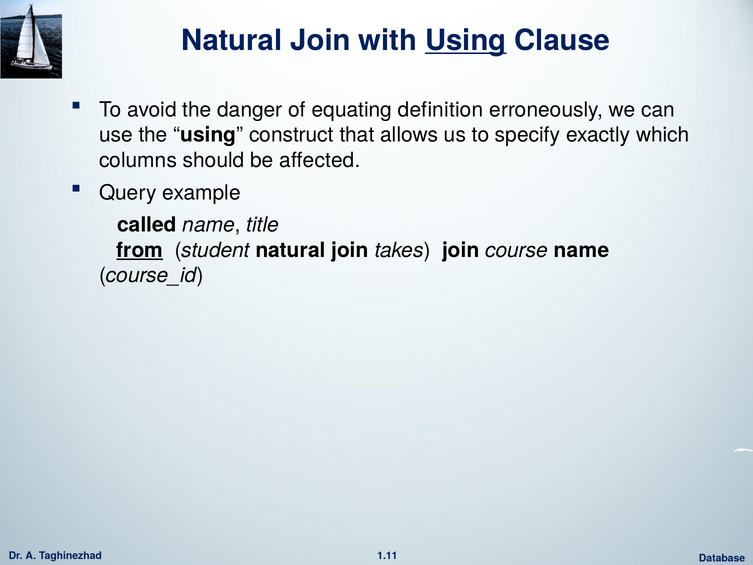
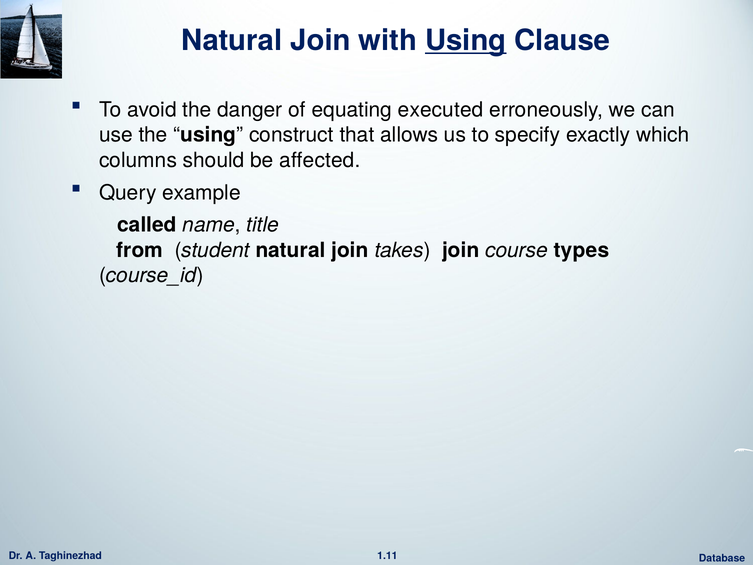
definition: definition -> executed (441, 110)
from underline: present -> none (140, 250)
course name: name -> types (582, 250)
